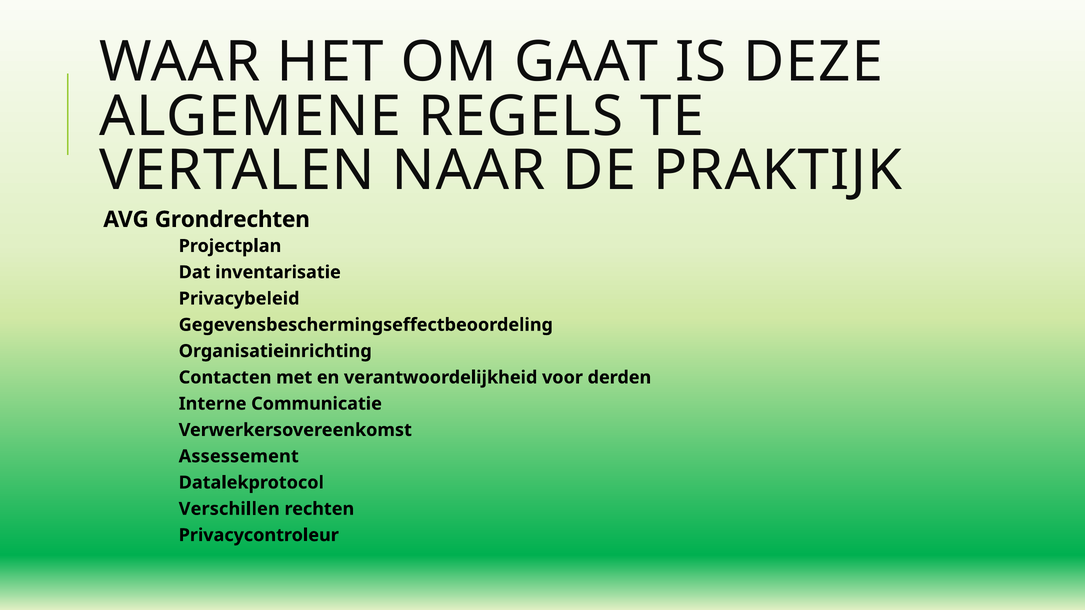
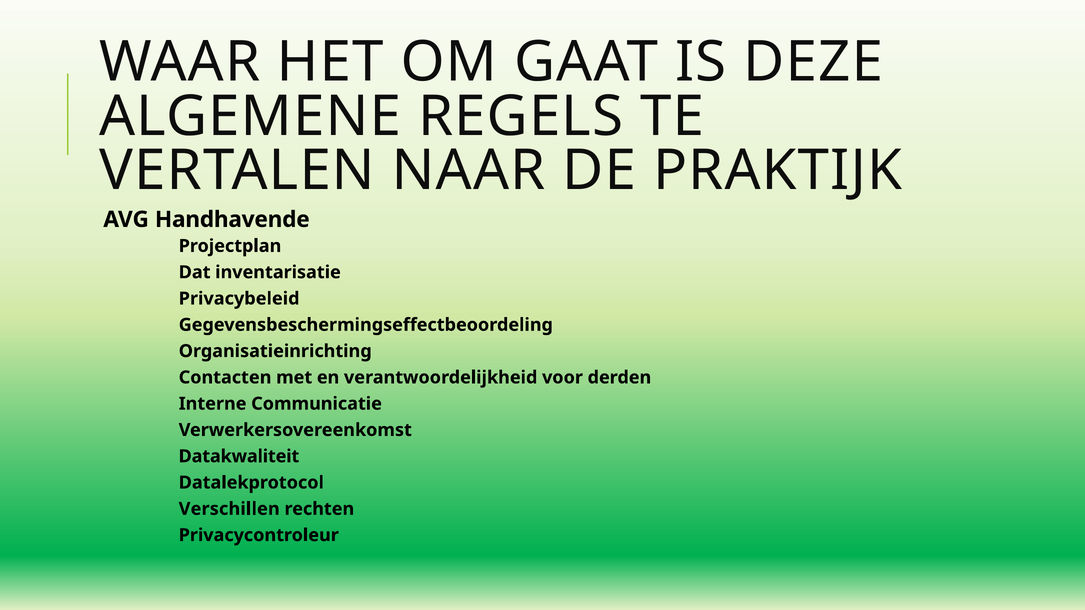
Grondrechten: Grondrechten -> Handhavende (232, 220)
Assessement: Assessement -> Datakwaliteit (239, 457)
